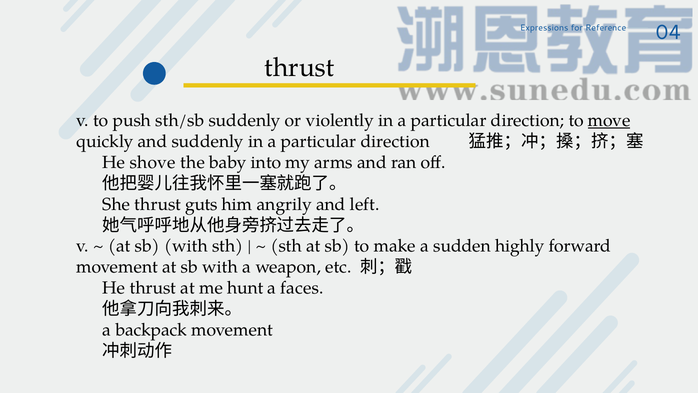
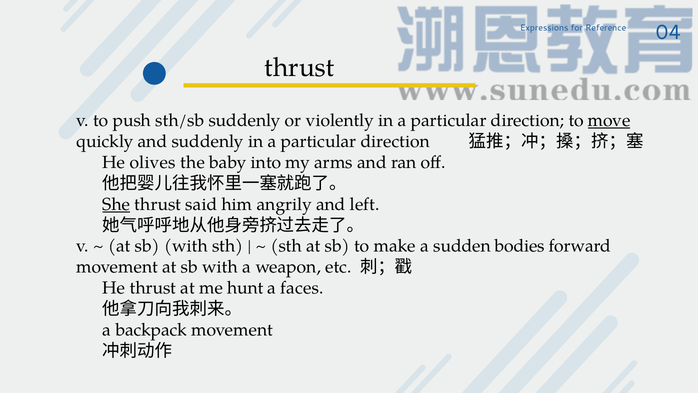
shove: shove -> olives (153, 162)
She underline: none -> present (116, 204)
guts: guts -> said (201, 204)
highly: highly -> bodies (520, 246)
